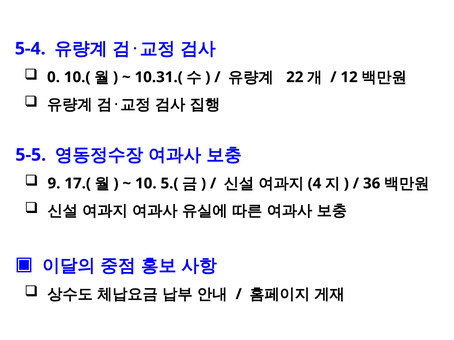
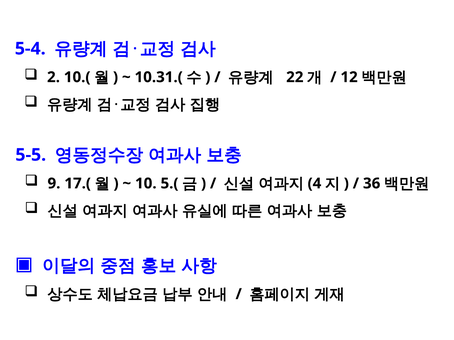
0: 0 -> 2 (53, 77)
